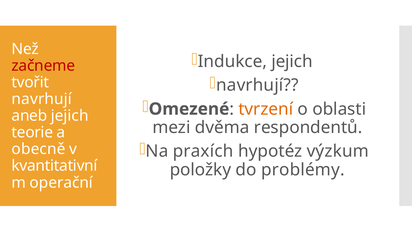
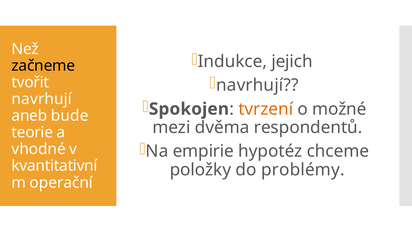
začneme colour: red -> black (43, 66)
Omezené: Omezené -> Spokojen (189, 109)
oblasti: oblasti -> možné (339, 109)
aneb jejich: jejich -> bude (70, 116)
praxích: praxích -> empirie (203, 151)
výzkum: výzkum -> chceme (338, 151)
obecně: obecně -> vhodné (39, 149)
